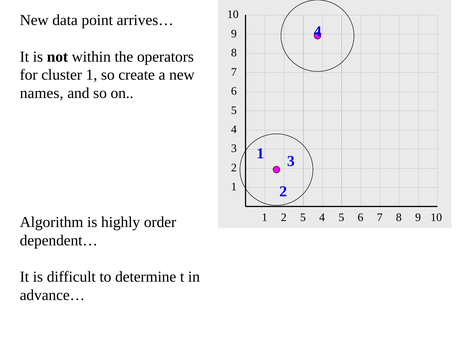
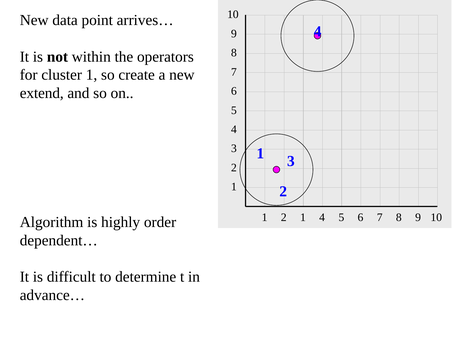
names: names -> extend (42, 93)
2 5: 5 -> 1 (303, 218)
